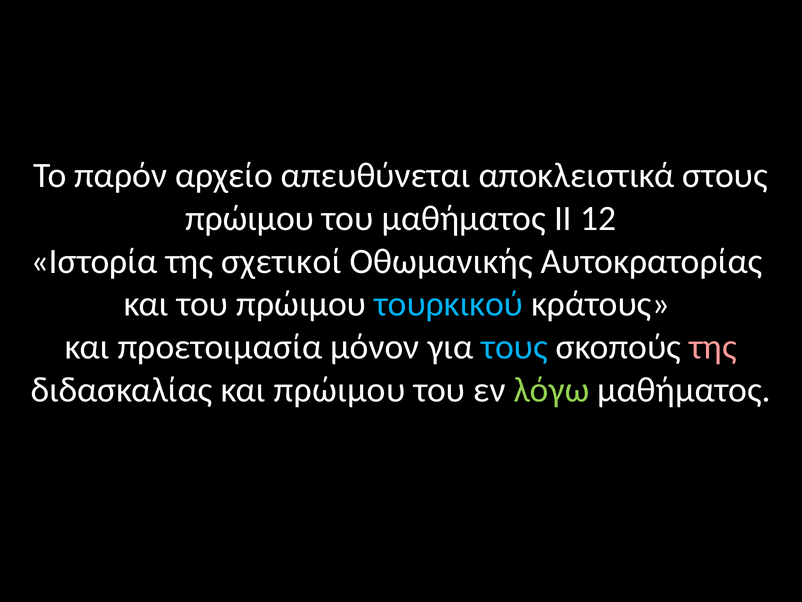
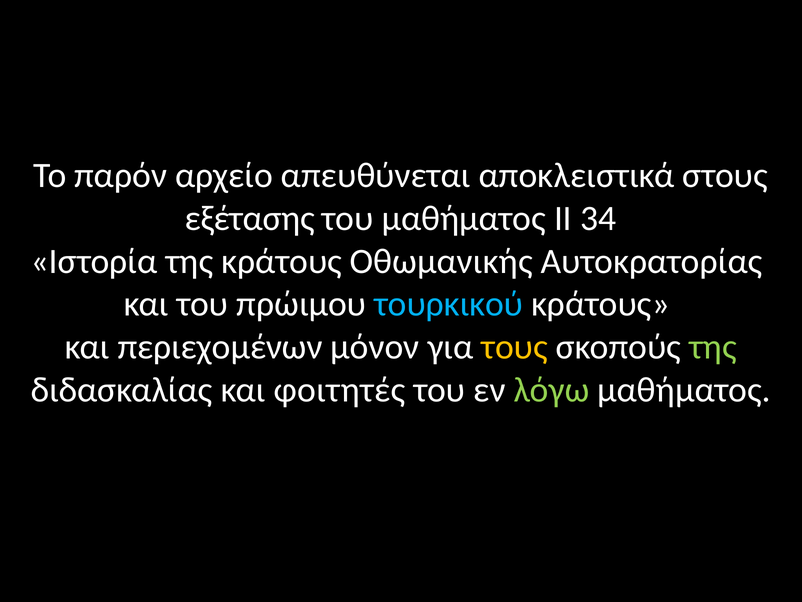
πρώιμου: πρώιμου -> εξέτασης (250, 218)
12: 12 -> 34 (598, 218)
της σχετικοί: σχετικοί -> κράτους (282, 261)
προετοιμασία: προετοιμασία -> περιεχομένων (220, 347)
τους colour: light blue -> yellow (515, 347)
της colour: pink -> light green (713, 347)
και πρώιμου: πρώιμου -> φοιτητές (340, 389)
